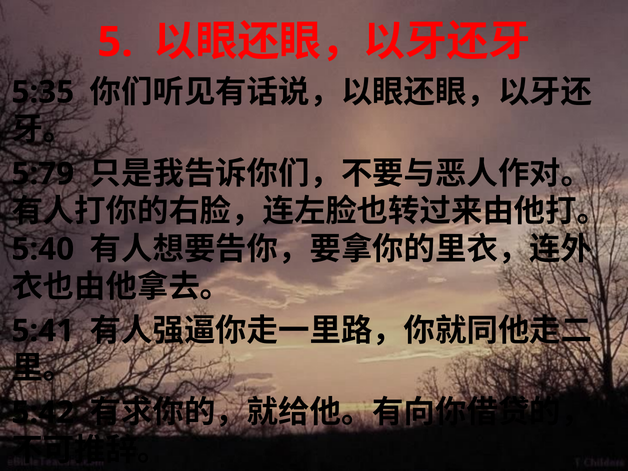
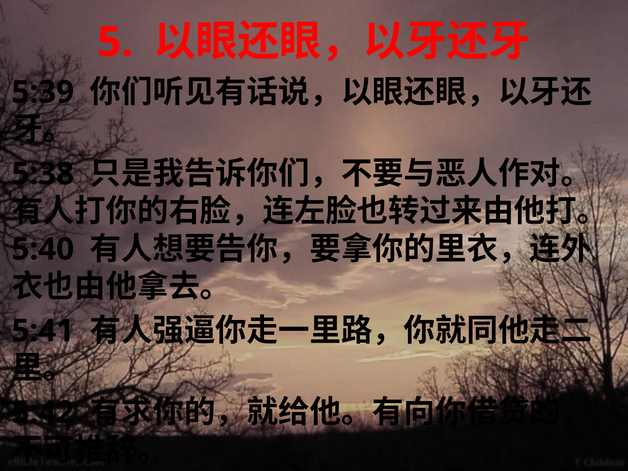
5:35: 5:35 -> 5:39 (43, 92)
5:79: 5:79 -> 5:38 (43, 174)
